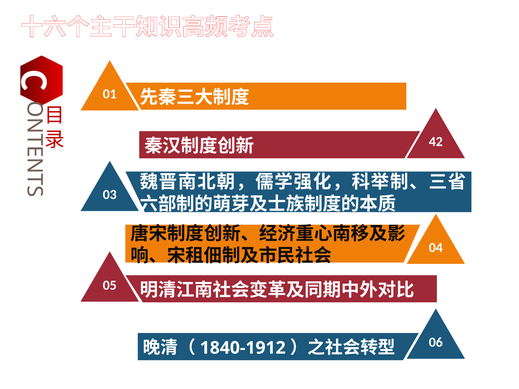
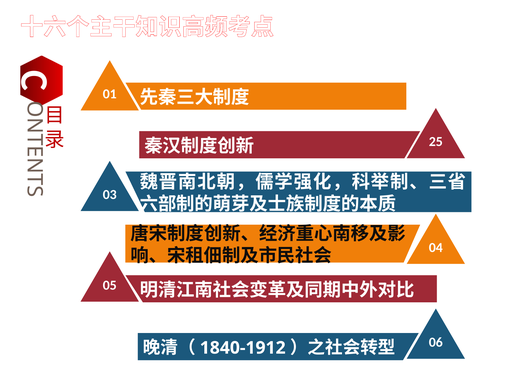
42: 42 -> 25 (436, 142)
